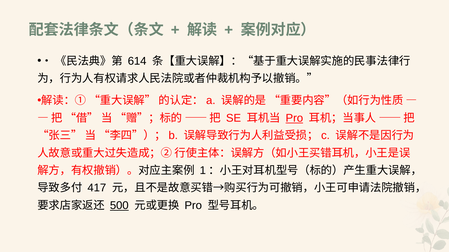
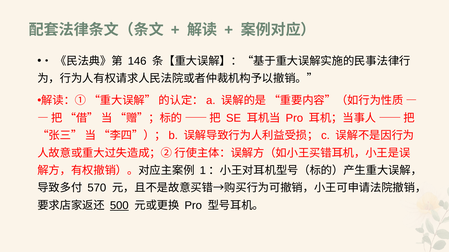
614: 614 -> 146 (137, 61)
Pro underline: present -> none (294, 118)
417: 417 -> 570 (97, 188)
